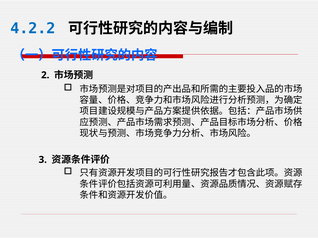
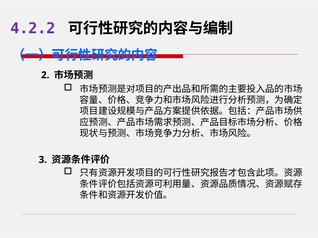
4.2.2 colour: blue -> purple (33, 28)
